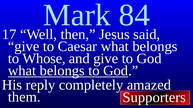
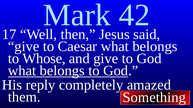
84: 84 -> 42 (134, 15)
Supporters: Supporters -> Something (154, 98)
